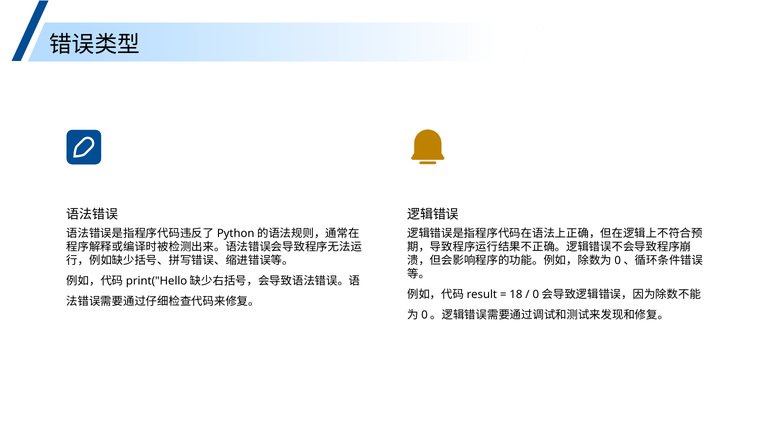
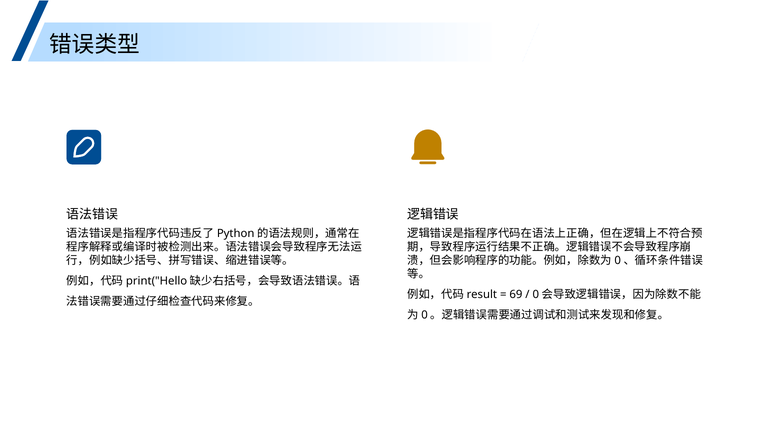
18: 18 -> 69 (516, 295)
